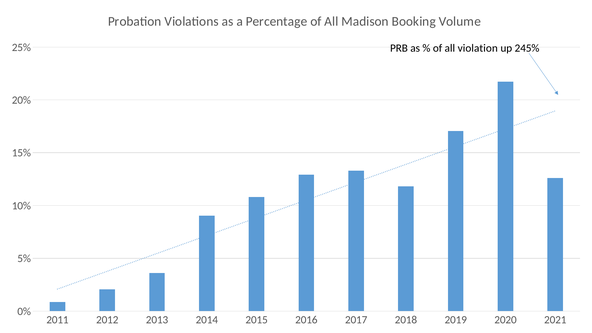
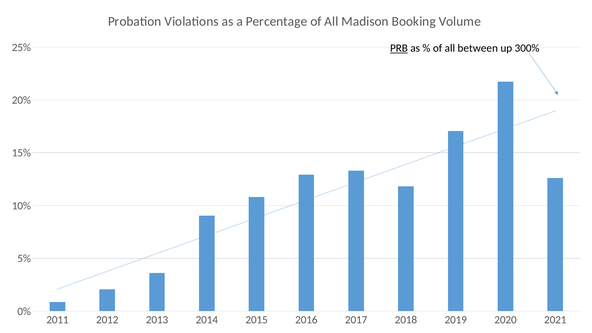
PRB underline: none -> present (399, 48)
violation: violation -> between (478, 48)
245%: 245% -> 300% (527, 48)
